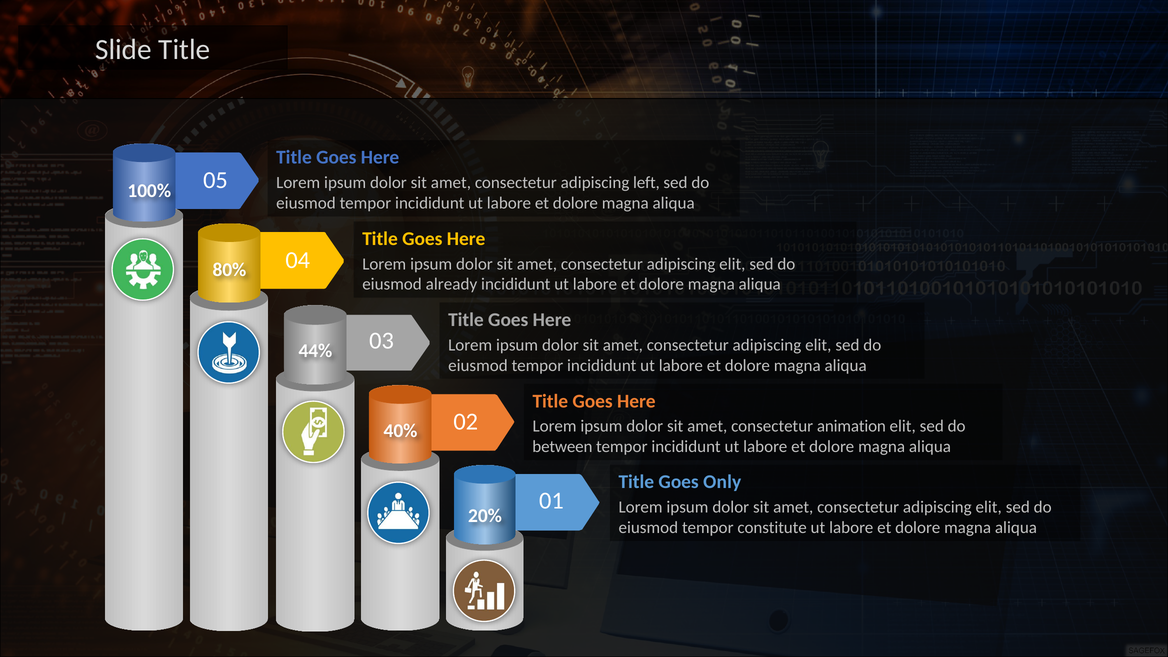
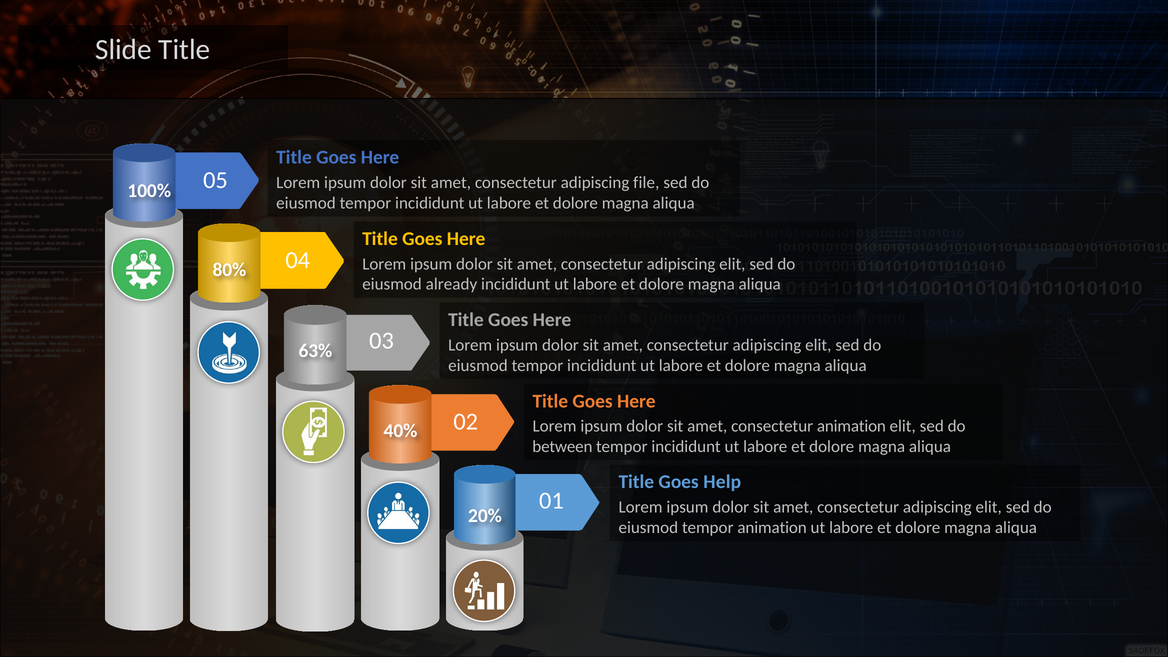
left: left -> file (646, 183)
44%: 44% -> 63% (315, 351)
Only: Only -> Help (722, 482)
tempor constitute: constitute -> animation (772, 528)
